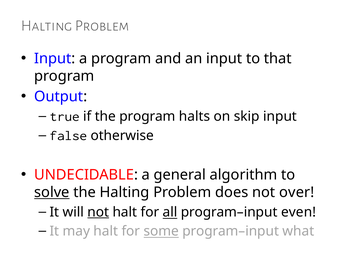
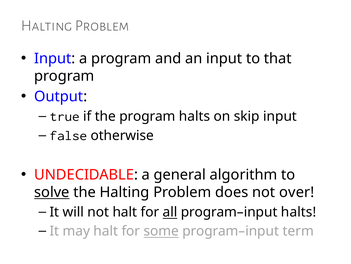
not underline: present -> none (98, 211)
program–input even: even -> halts (299, 211)
what: what -> term (298, 231)
